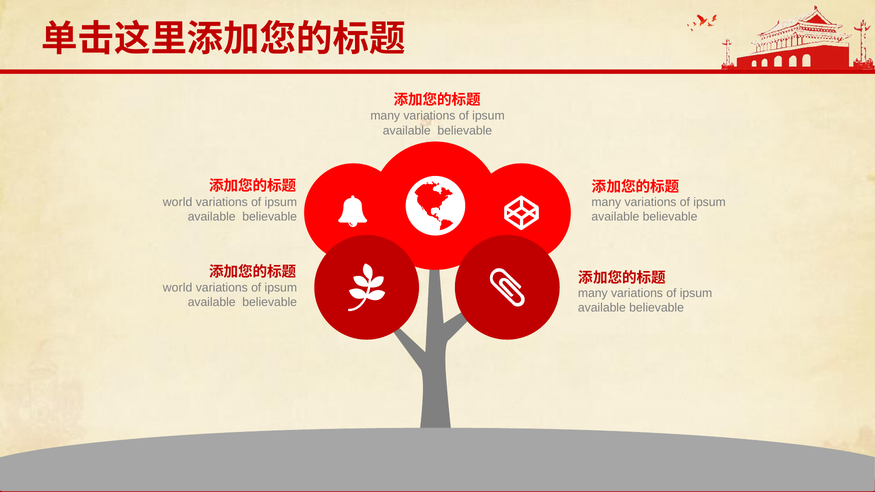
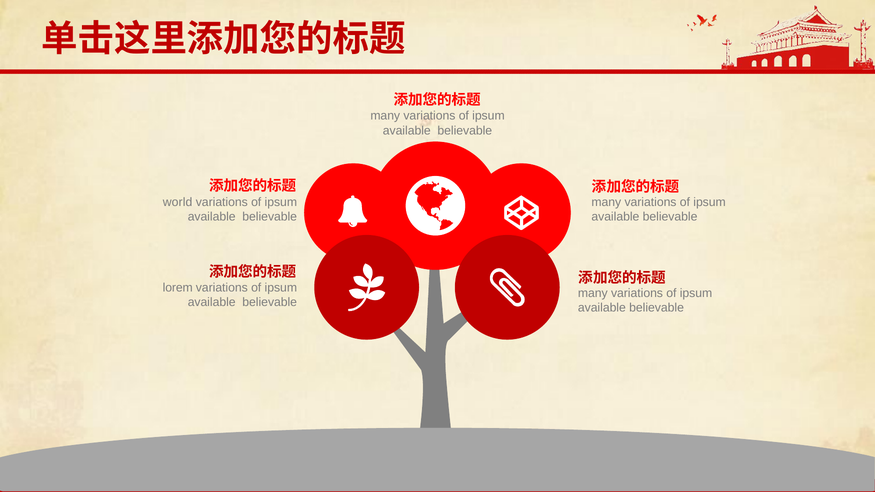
world: world -> lorem (178, 288)
